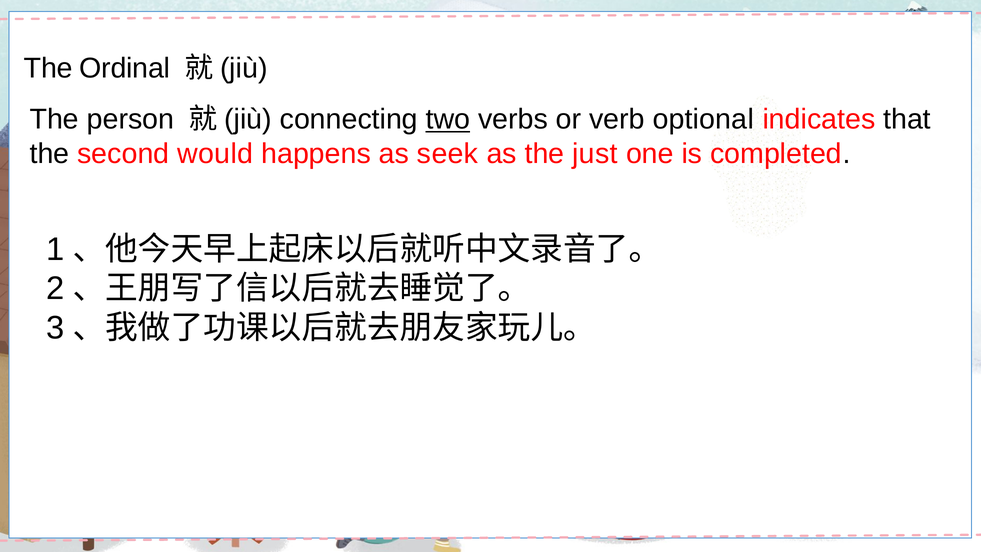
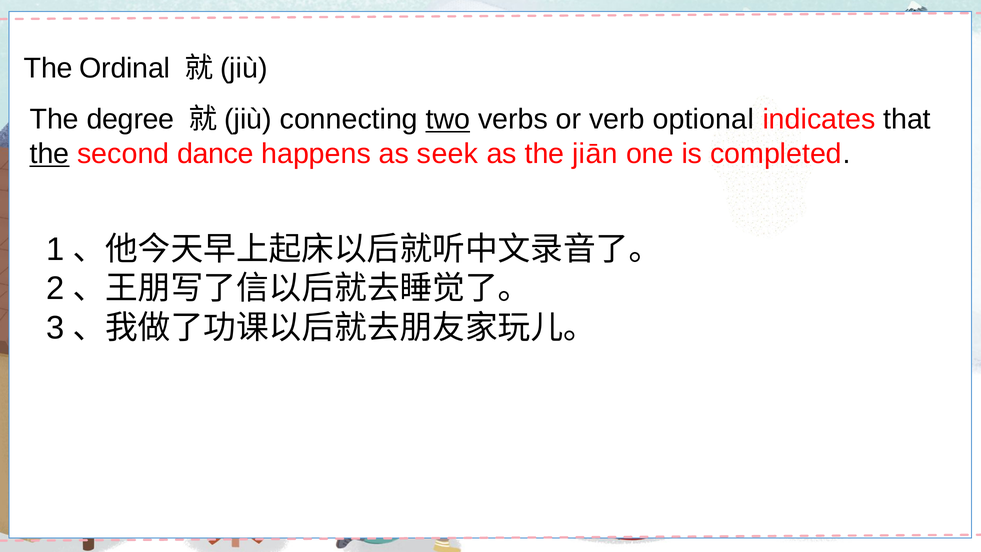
person: person -> degree (131, 119)
the underline: none -> present (49, 154)
would: would -> dance (215, 154)
just: just -> jiān (595, 154)
